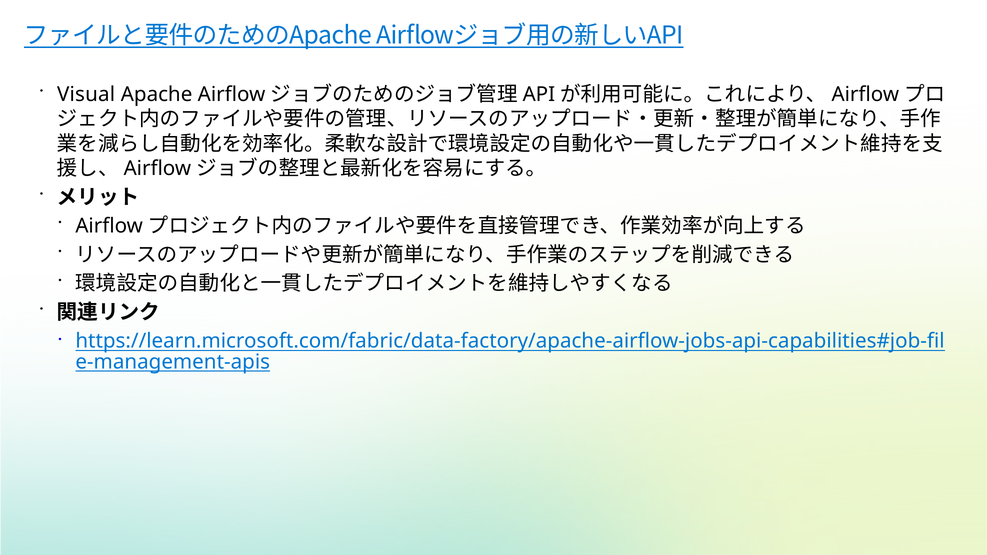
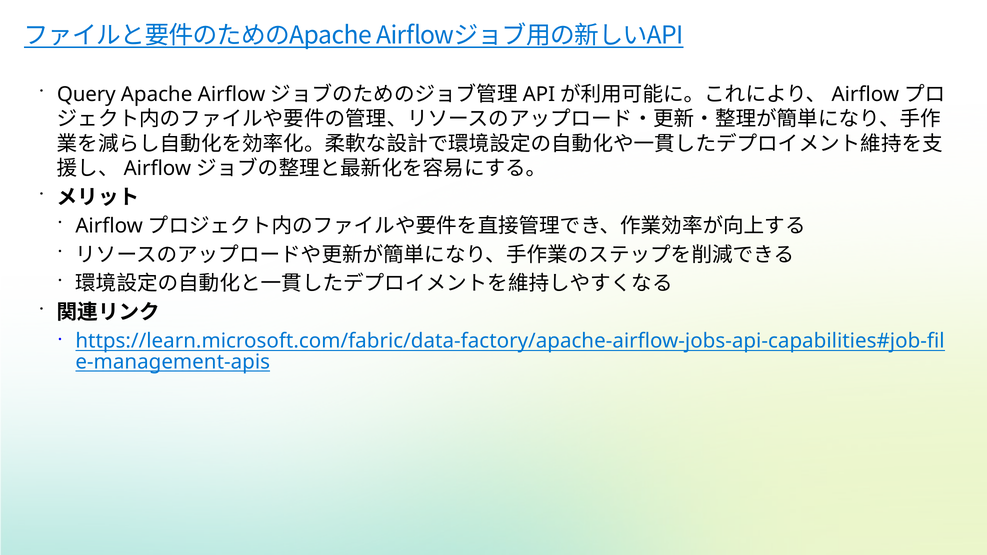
Visual: Visual -> Query (86, 94)
